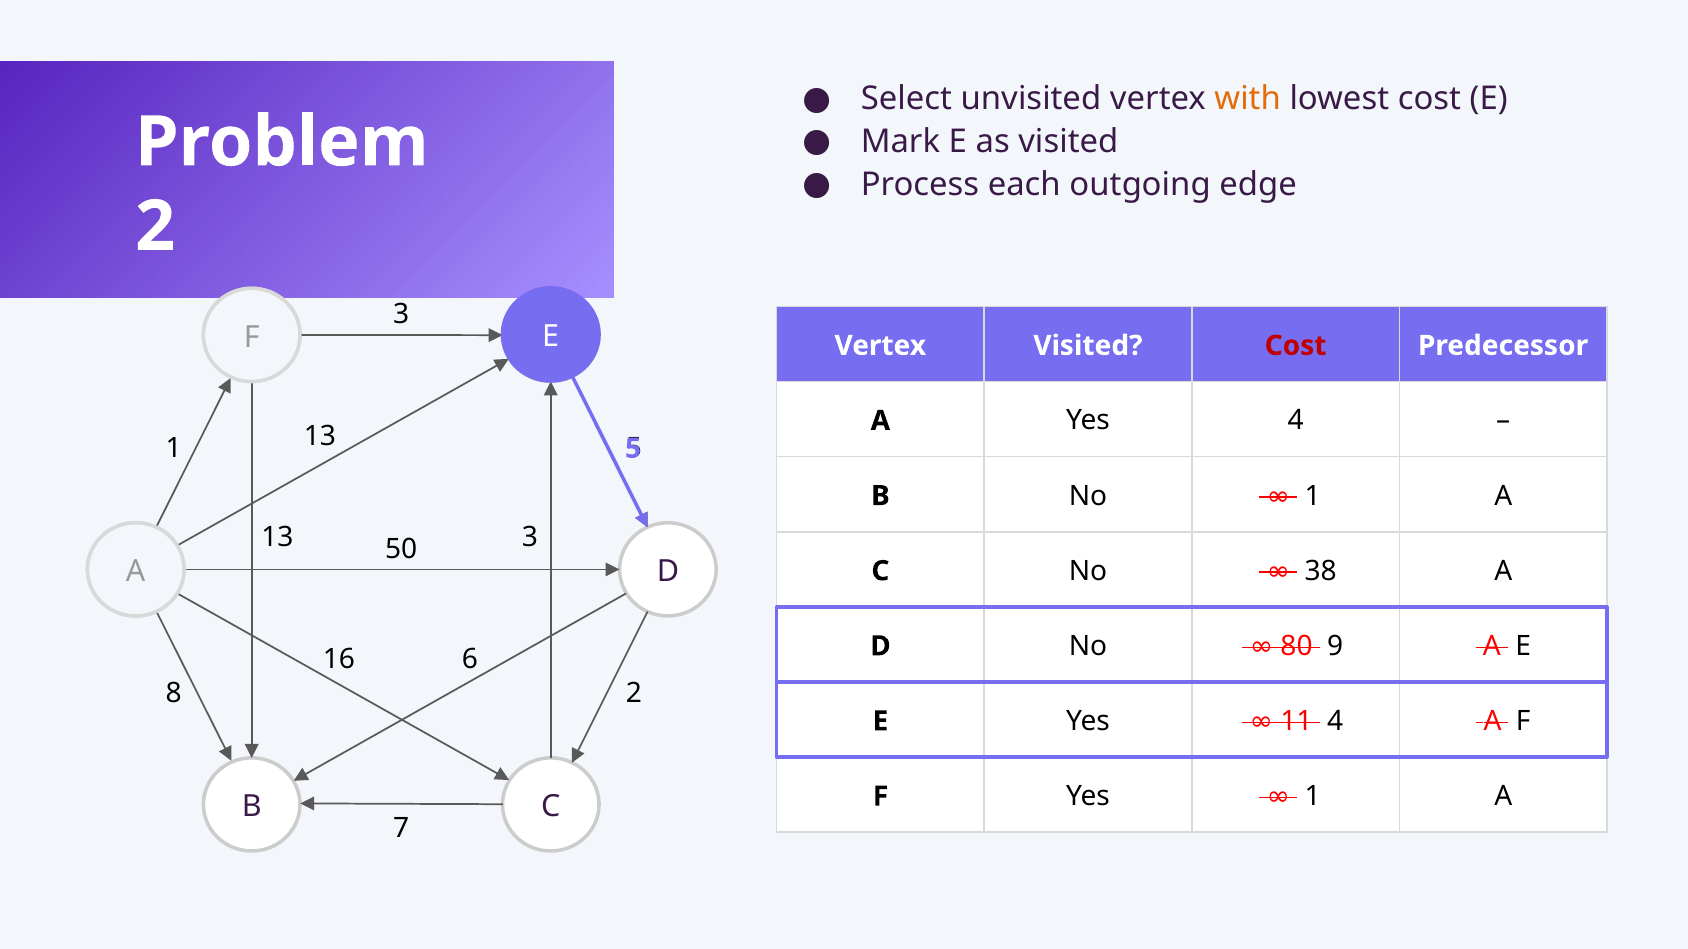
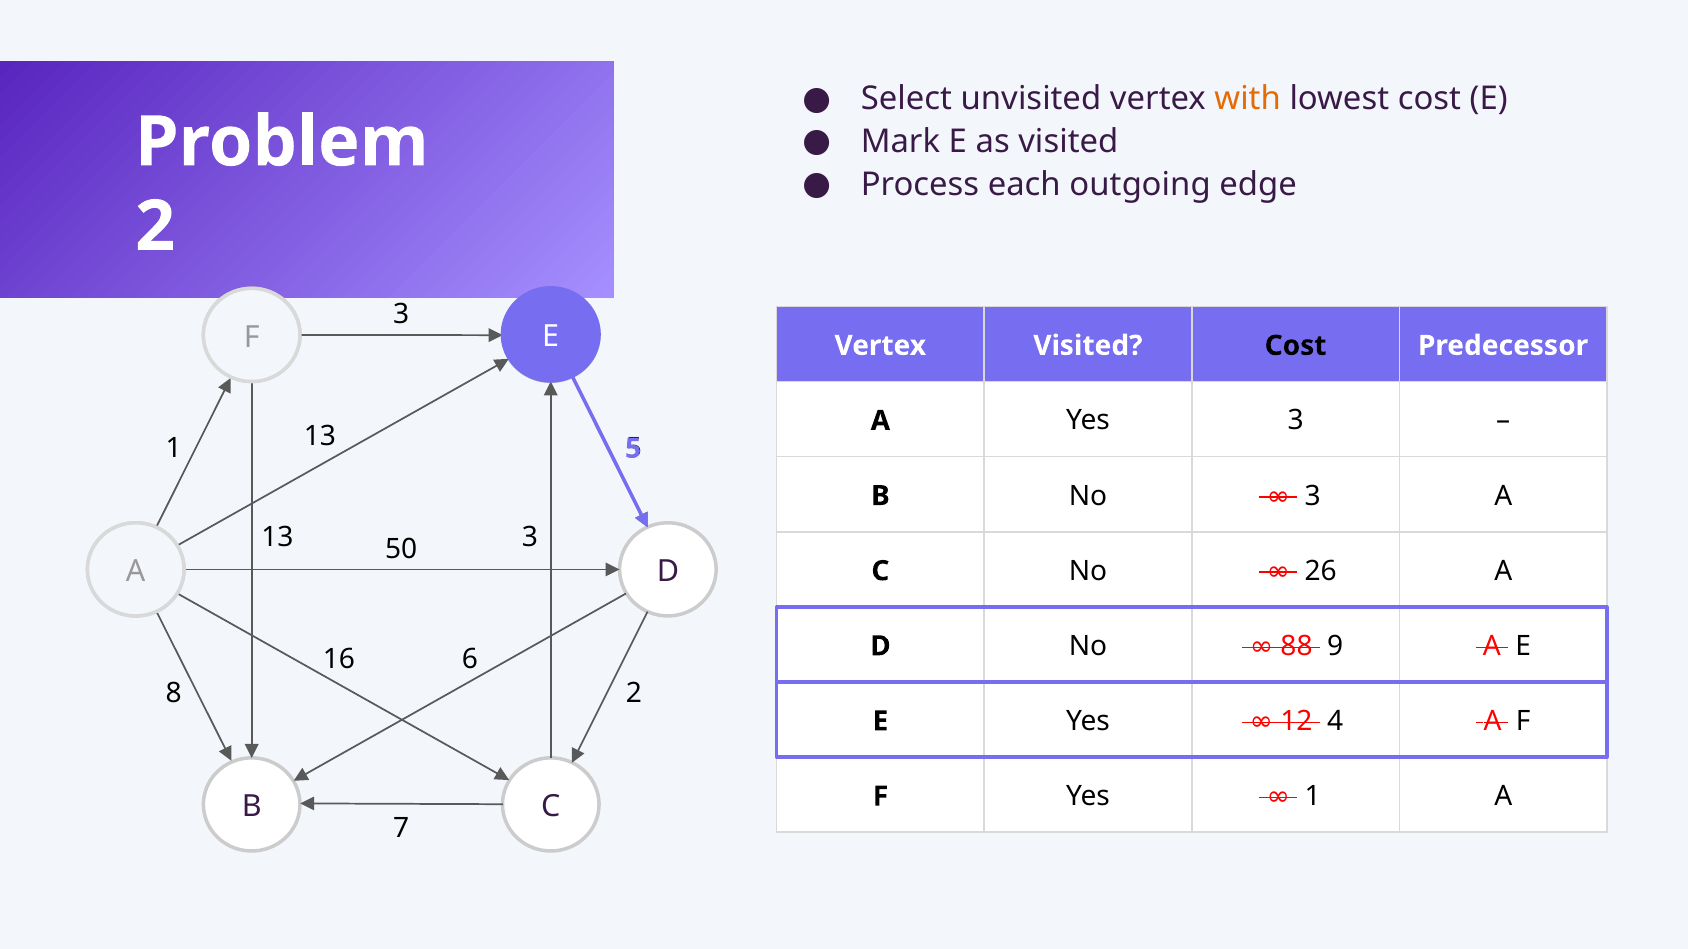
Cost colour: red -> black (1296, 346)
Yes 4: 4 -> 3 (1296, 421)
1: 1 -> 3 (1313, 496)
38: 38 -> 26 (1321, 571)
80: 80 -> 88 (1297, 647)
11: 11 -> 12 (1296, 722)
